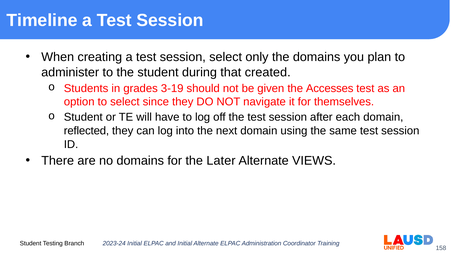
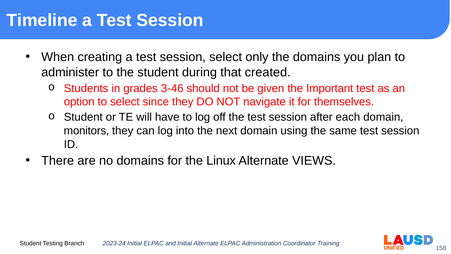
3-19: 3-19 -> 3-46 (172, 88)
Accesses: Accesses -> Important (330, 88)
reflected: reflected -> monitors (86, 131)
Later: Later -> Linux (221, 160)
